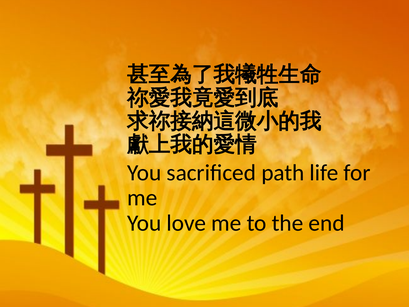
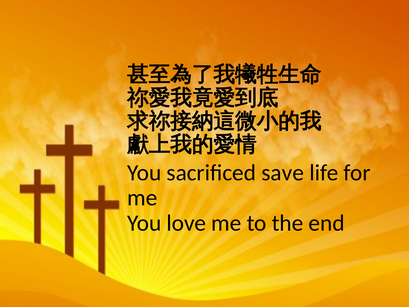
path: path -> save (283, 173)
